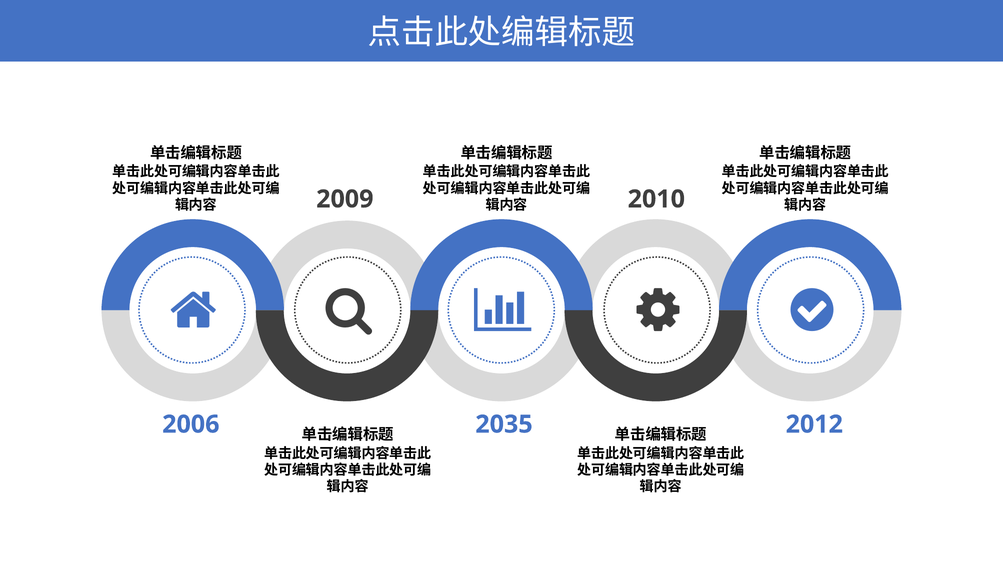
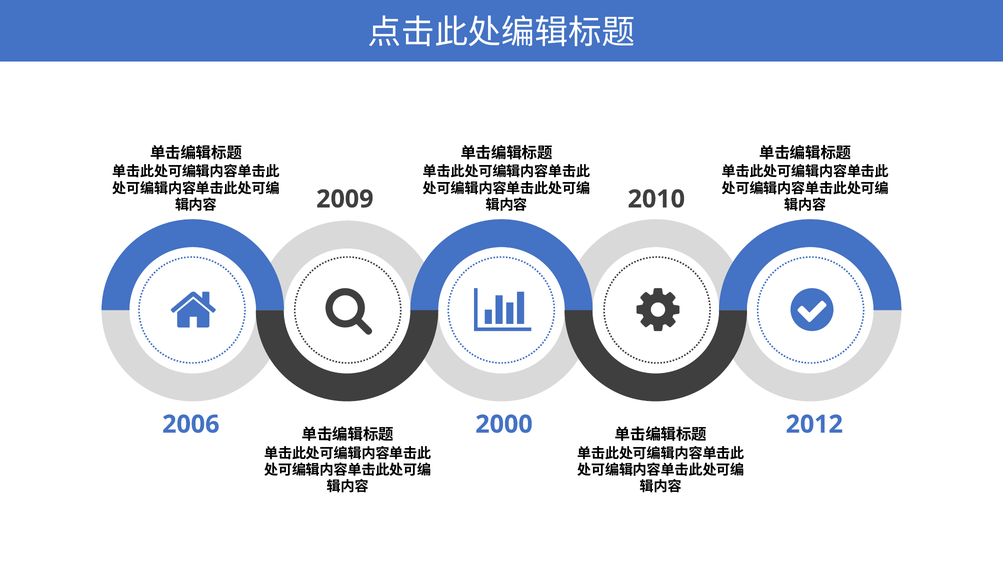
2035: 2035 -> 2000 (504, 424)
